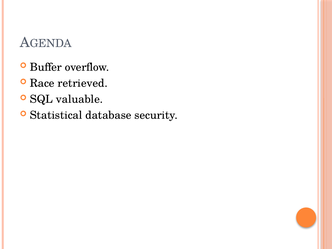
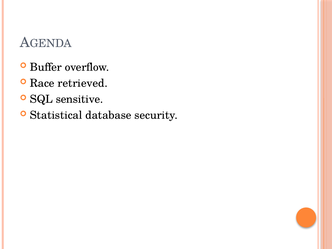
valuable: valuable -> sensitive (79, 99)
